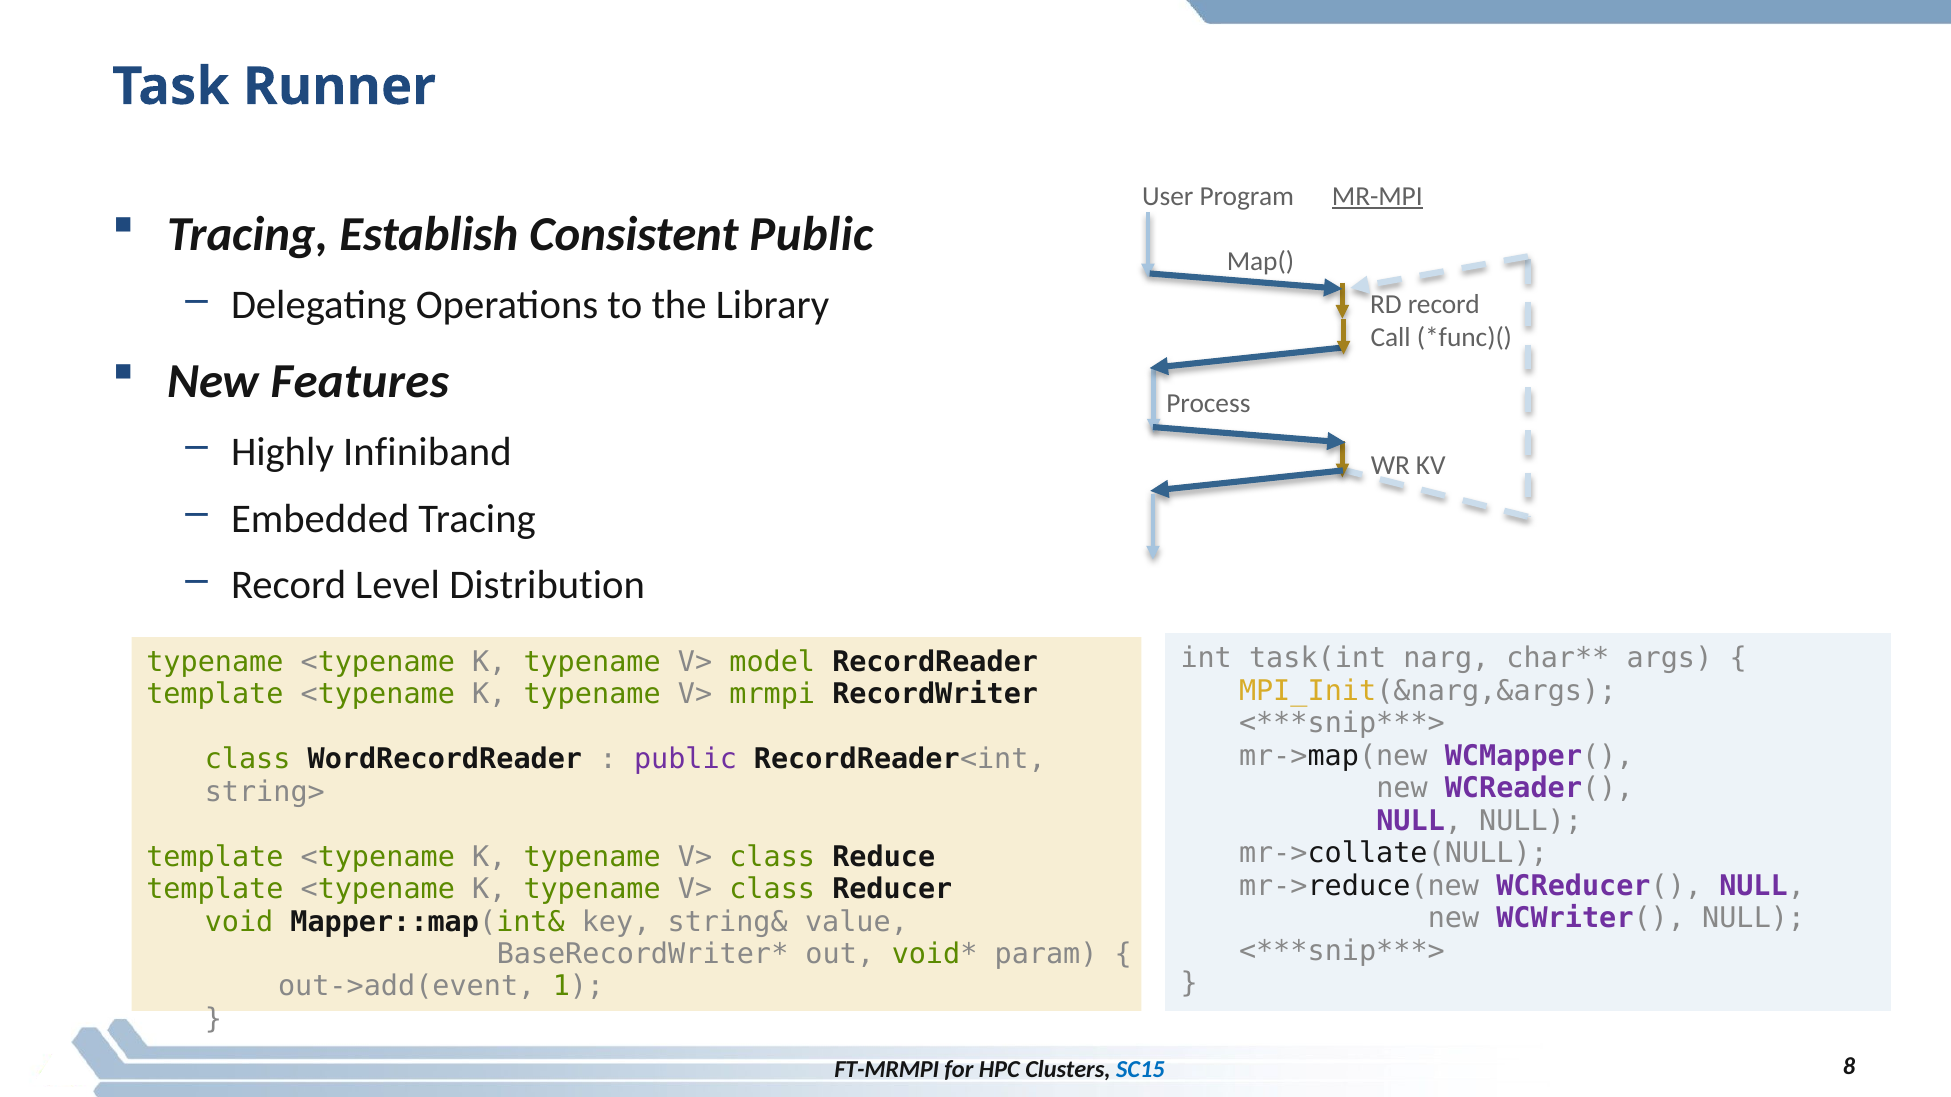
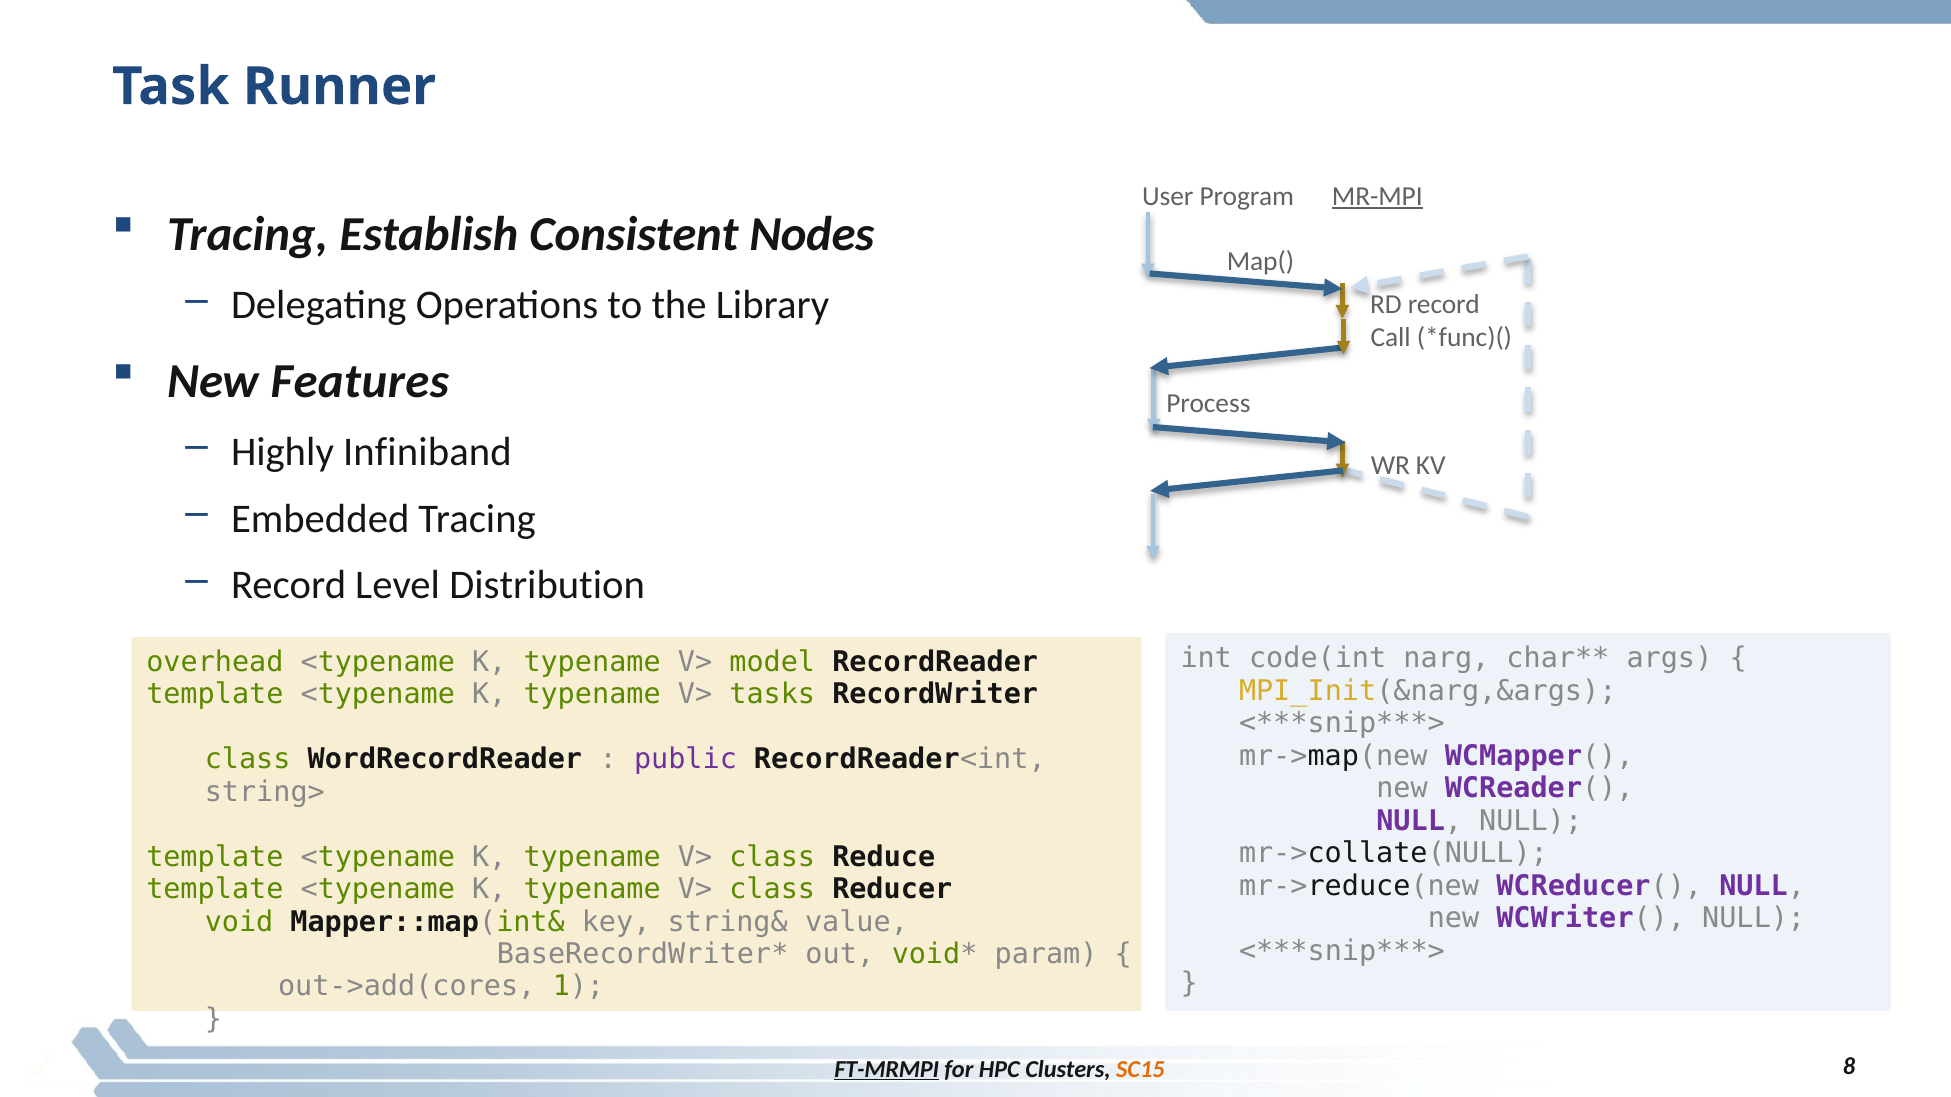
Consistent Public: Public -> Nodes (812, 235)
task(int: task(int -> code(int (1318, 659)
typename: typename -> overhead (215, 662)
mrmpi: mrmpi -> tasks (772, 695)
out->add(event: out->add(event -> out->add(cores (407, 987)
FT-MRMPI underline: none -> present (887, 1070)
SC15 colour: blue -> orange (1140, 1070)
